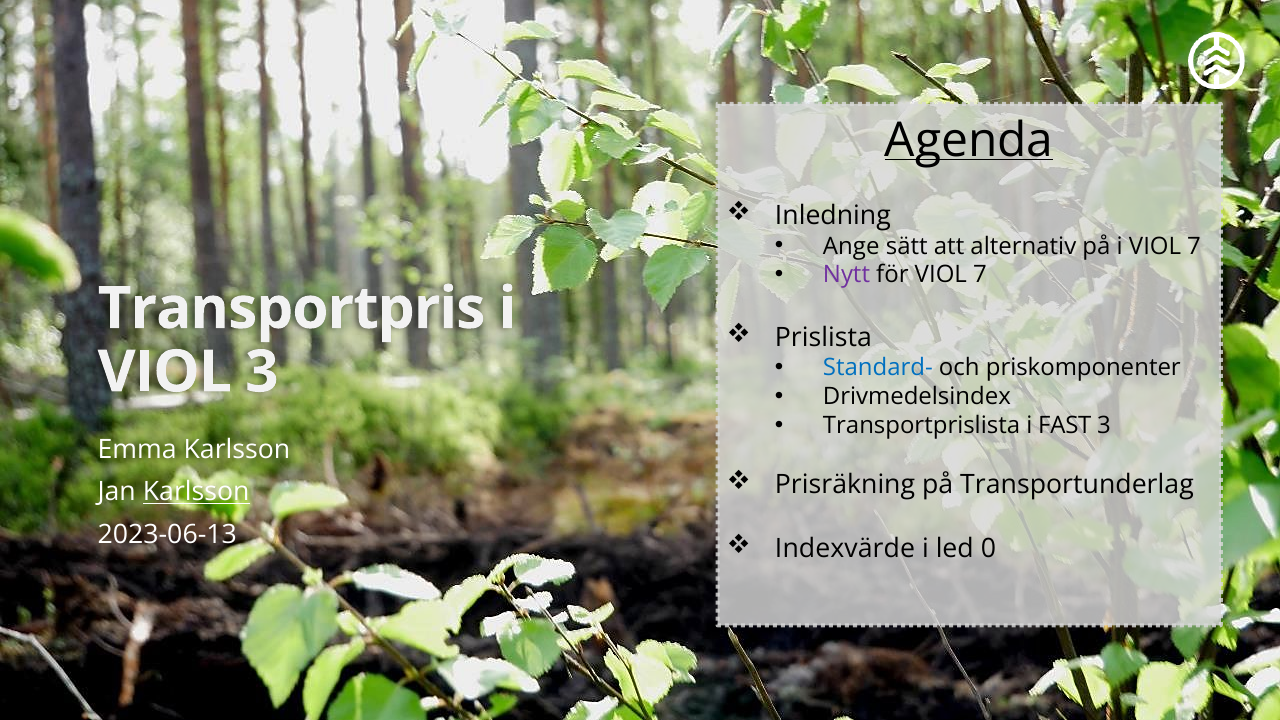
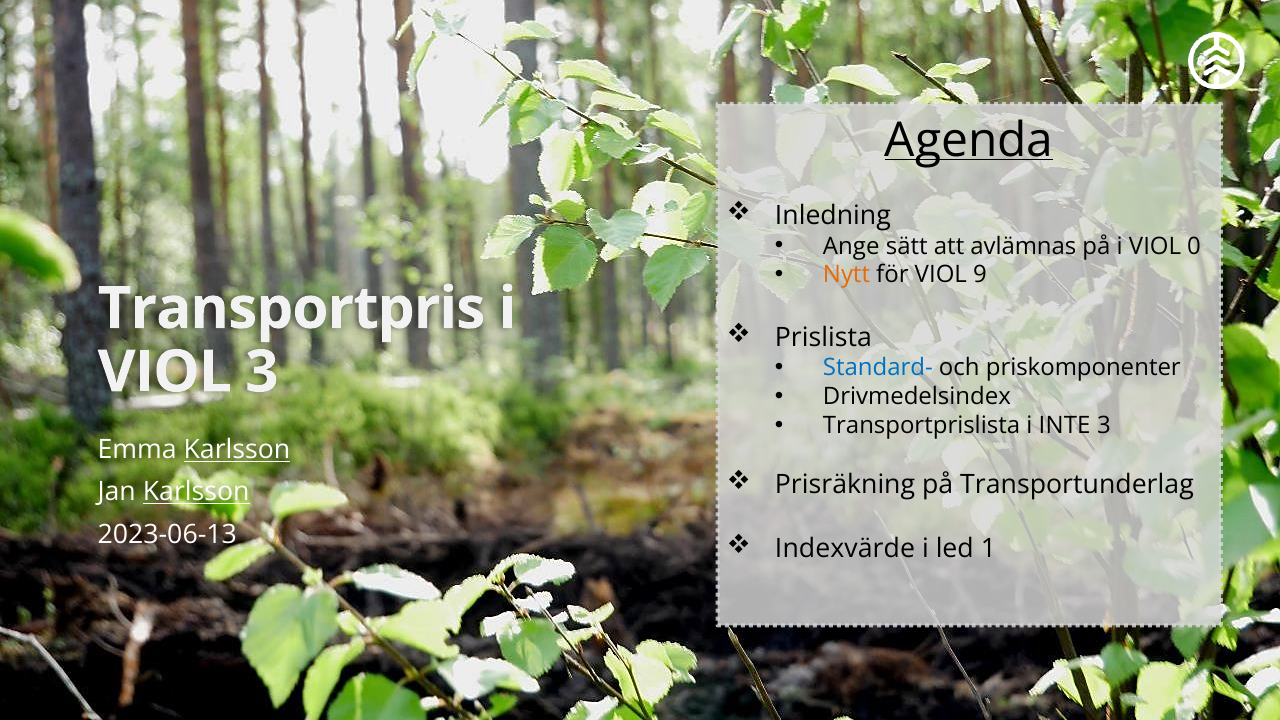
alternativ: alternativ -> avlämnas (1023, 246)
i VIOL 7: 7 -> 0 (1194, 246)
Nytt colour: purple -> orange (847, 275)
för VIOL 7: 7 -> 9 (980, 275)
FAST: FAST -> INTE (1065, 425)
Karlsson underline: none -> present (237, 450)
0: 0 -> 1 (988, 549)
